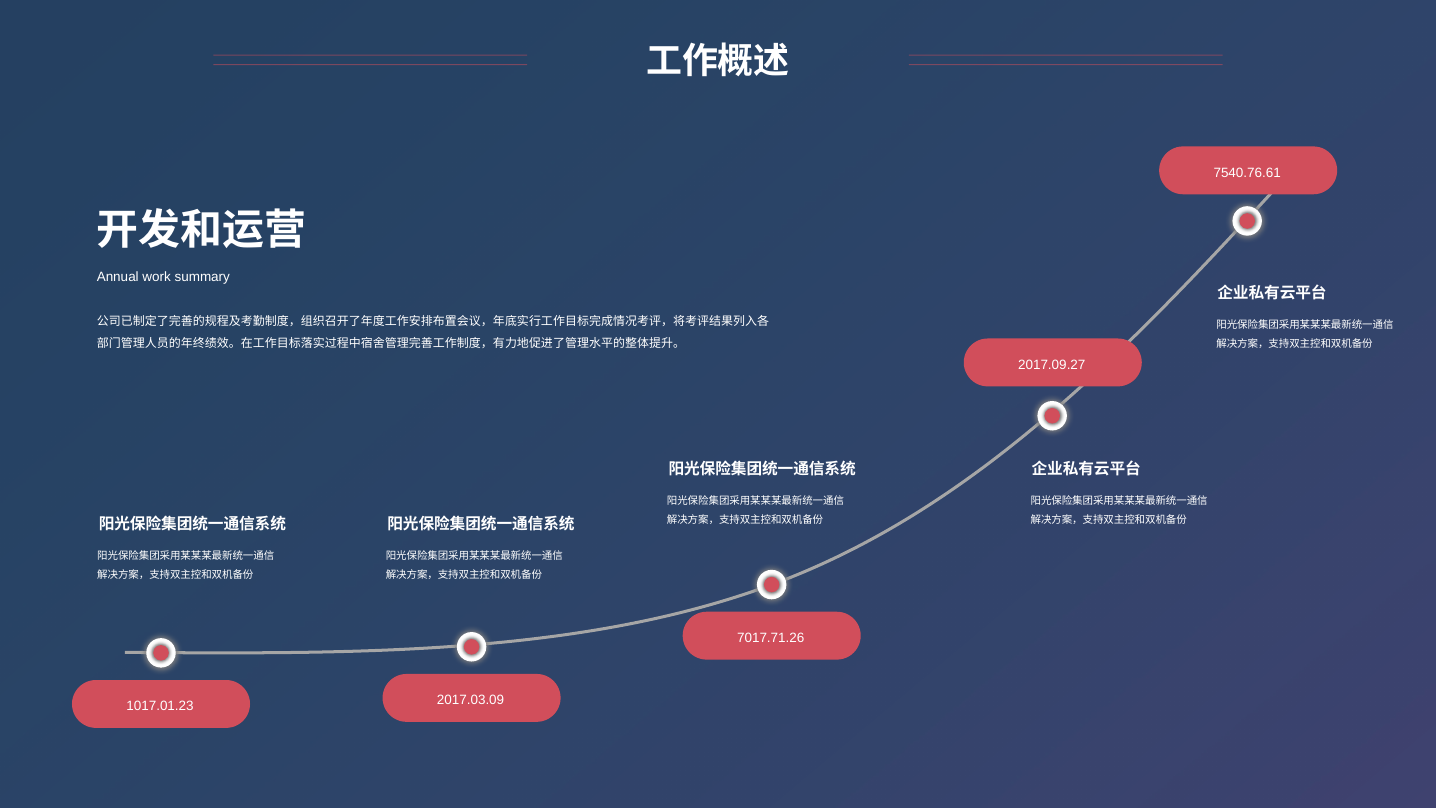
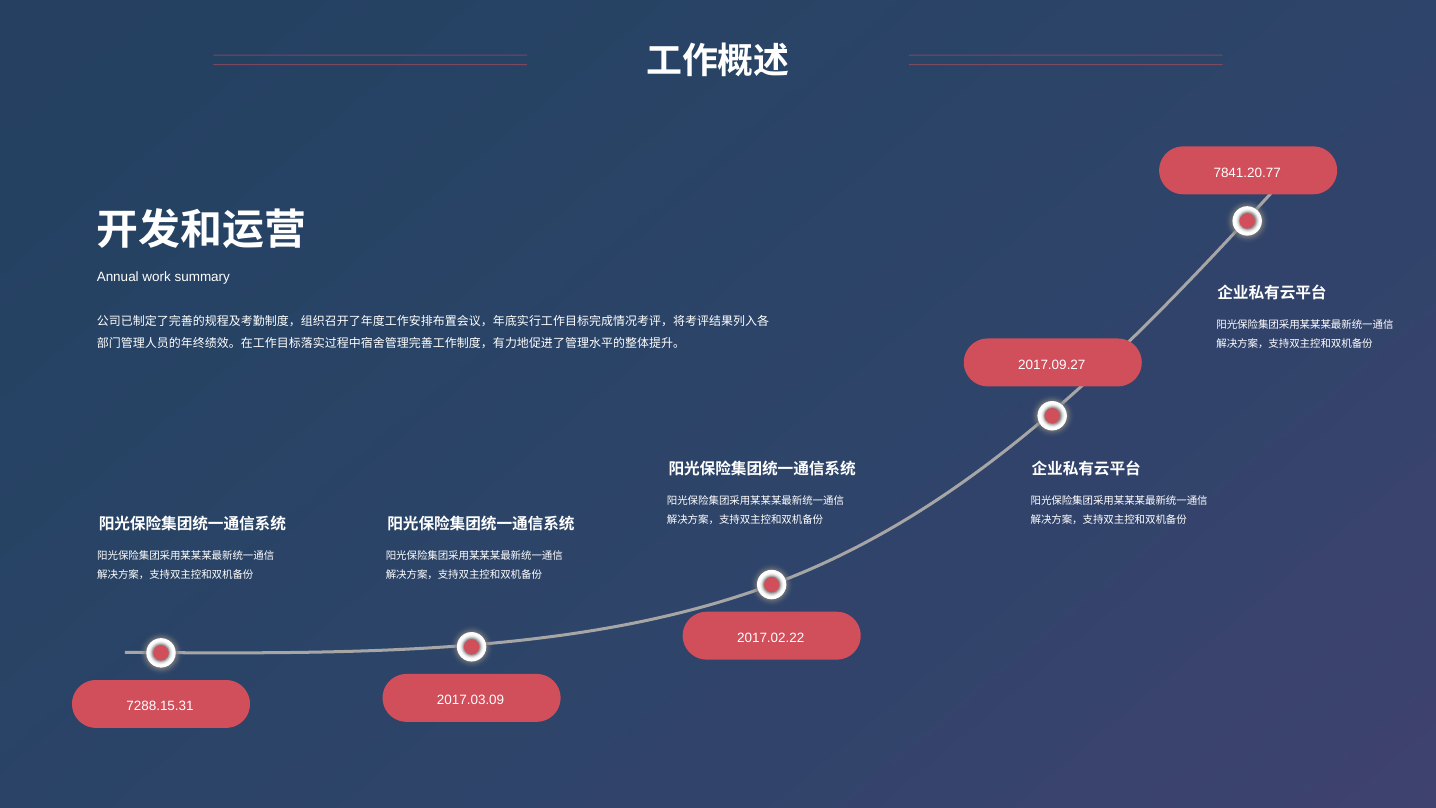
7540.76.61: 7540.76.61 -> 7841.20.77 (1247, 173)
7017.71.26: 7017.71.26 -> 2017.02.22 (771, 638)
1017.01.23: 1017.01.23 -> 7288.15.31 (160, 706)
